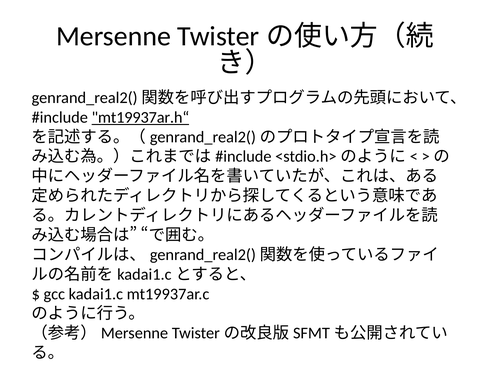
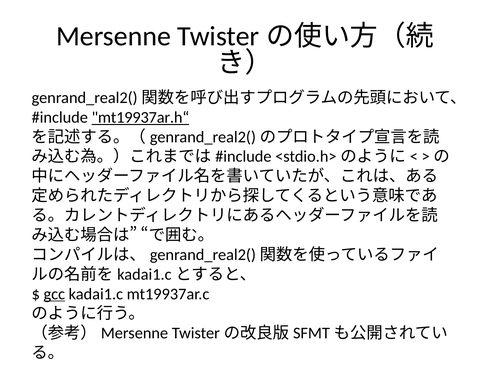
gcc underline: none -> present (54, 294)
